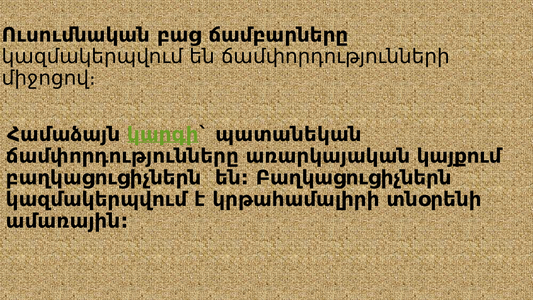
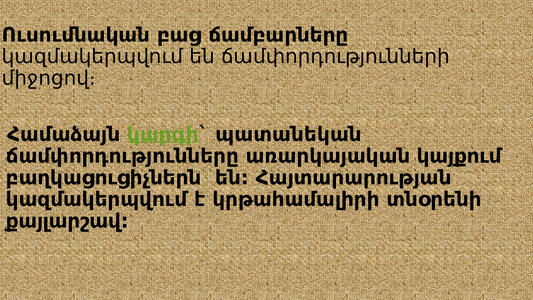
են Բաղկացուցիչներն: Բաղկացուցիչներն -> Հայտարարության (354, 178)
ամառային: ամառային -> քայլարշավ (67, 221)
